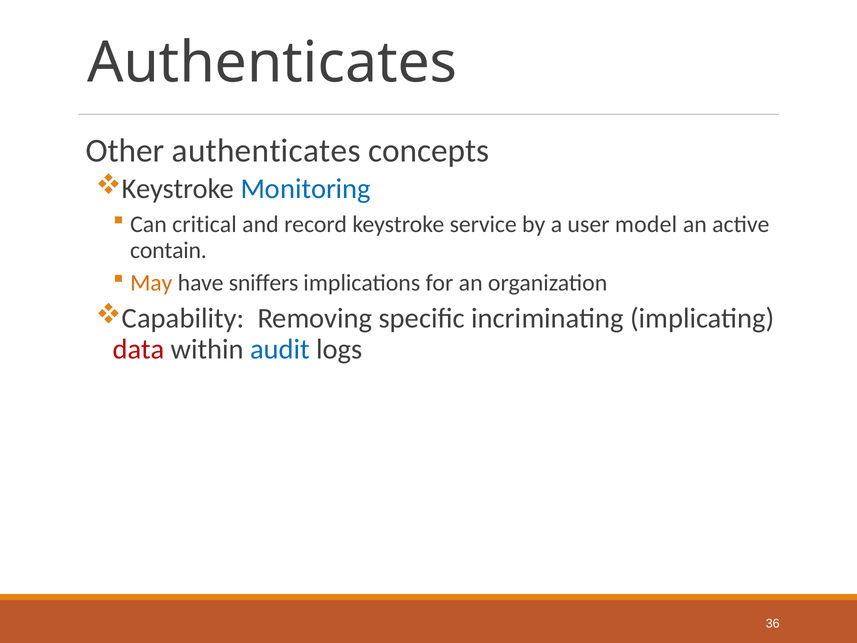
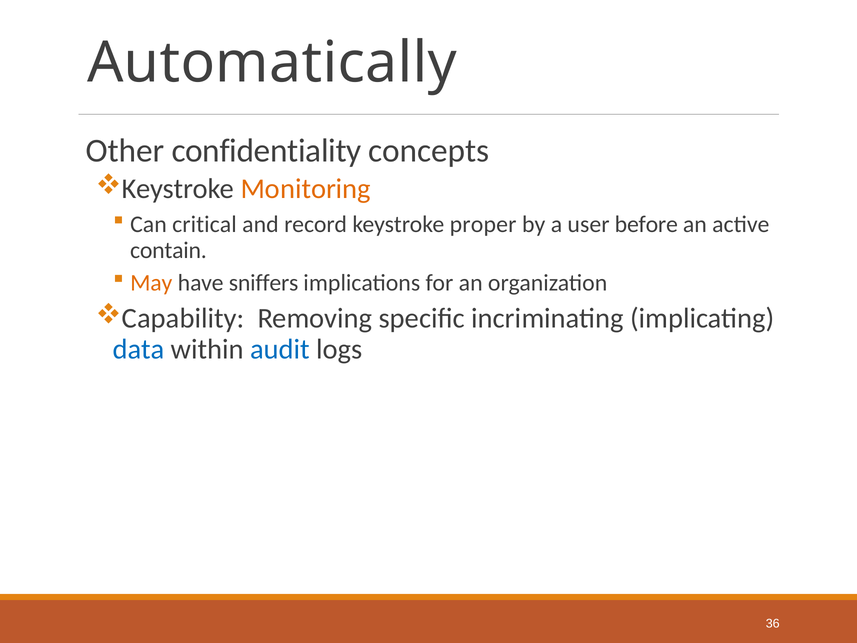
Authenticates: Authenticates -> Automatically (272, 63)
Other authenticates: authenticates -> confidentiality (267, 151)
Monitoring colour: blue -> orange (306, 189)
service: service -> proper (483, 224)
model: model -> before (646, 224)
data colour: red -> blue (139, 349)
